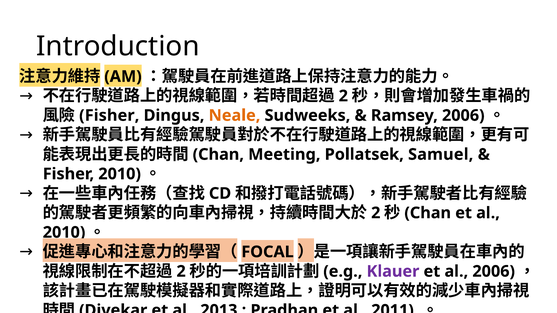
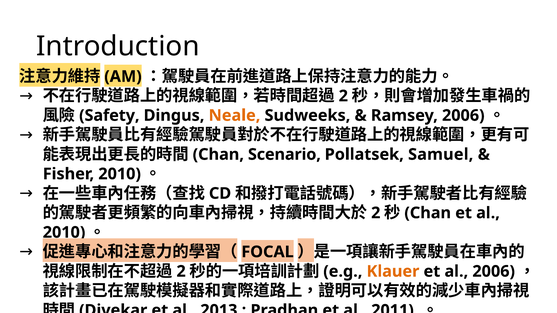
Fisher: Fisher -> Safety (109, 116)
Meeting: Meeting -> Scenario (284, 155)
Klauer colour: purple -> orange (393, 272)
